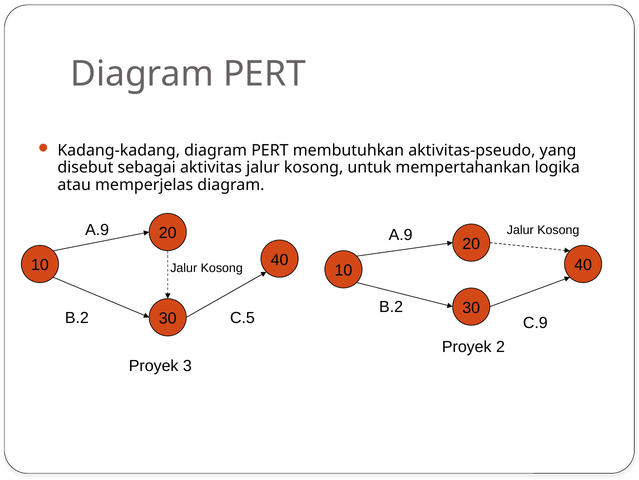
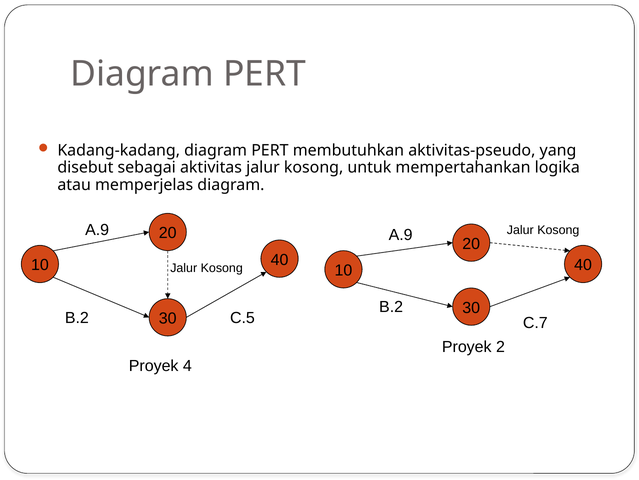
C.9: C.9 -> C.7 (535, 323)
3: 3 -> 4 (187, 365)
